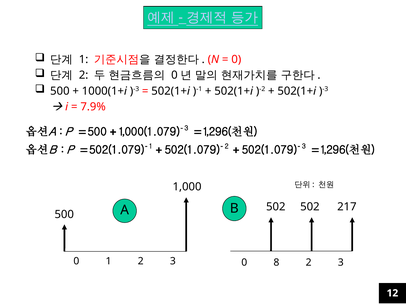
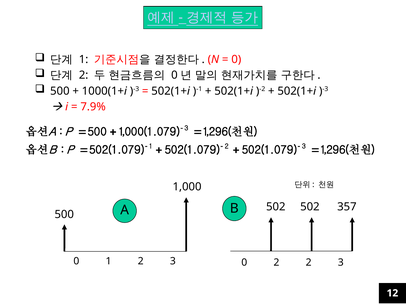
217: 217 -> 357 (347, 207)
0 8: 8 -> 2 (276, 263)
